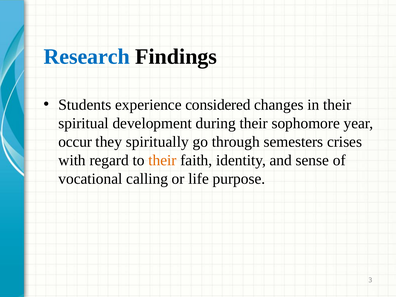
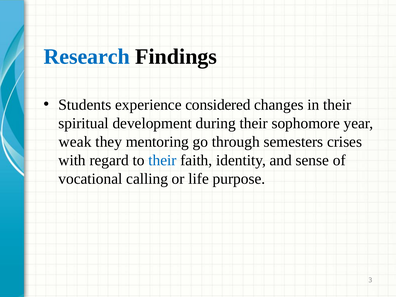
occur: occur -> weak (75, 142)
spiritually: spiritually -> mentoring (157, 142)
their colour: orange -> blue (162, 160)
